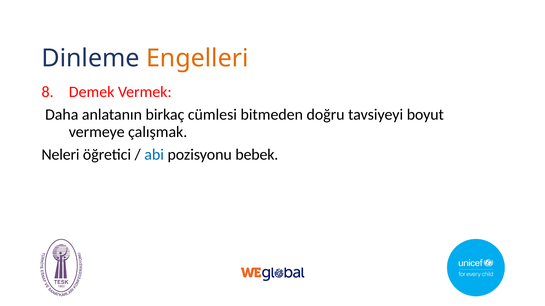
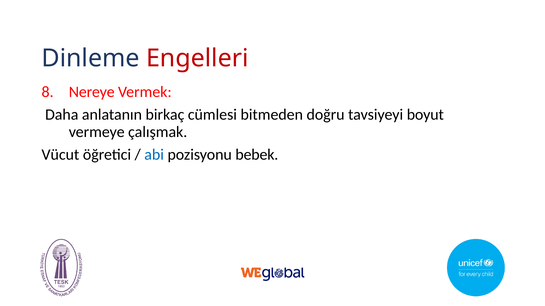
Engelleri colour: orange -> red (197, 58)
Demek: Demek -> Nereye (92, 92)
Neleri: Neleri -> Vücut (60, 155)
